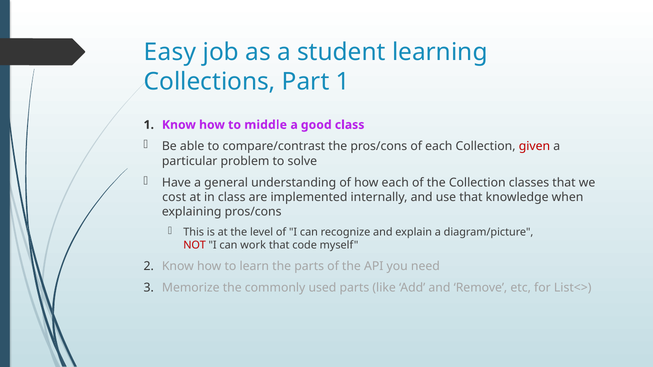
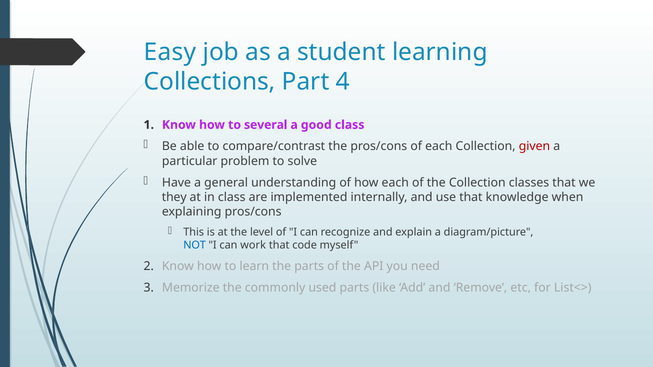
Part 1: 1 -> 4 (343, 82)
middle: middle -> several (266, 125)
cost: cost -> they (174, 197)
NOT colour: red -> blue (195, 246)
